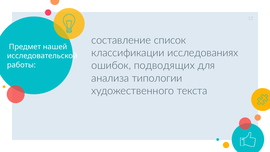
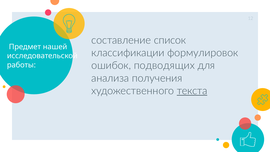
исследованиях: исследованиях -> формулировок (203, 53)
типологии: типологии -> получения (157, 78)
текста underline: none -> present (192, 91)
